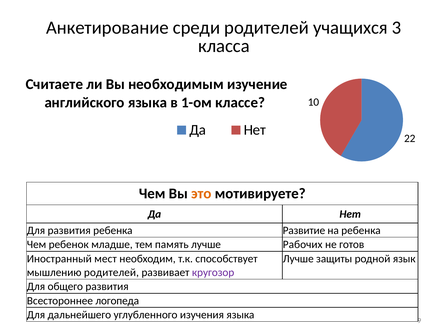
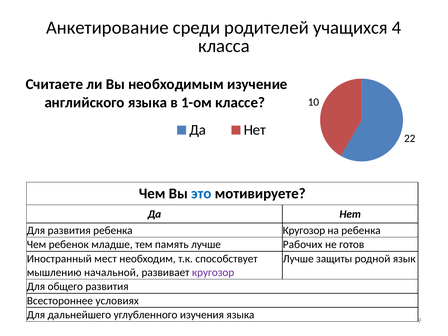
3: 3 -> 4 (397, 28)
это colour: orange -> blue (201, 194)
ребенка Развитие: Развитие -> Кругозор (304, 230)
мышлению родителей: родителей -> начальной (111, 272)
логопеда: логопеда -> условиях (117, 301)
